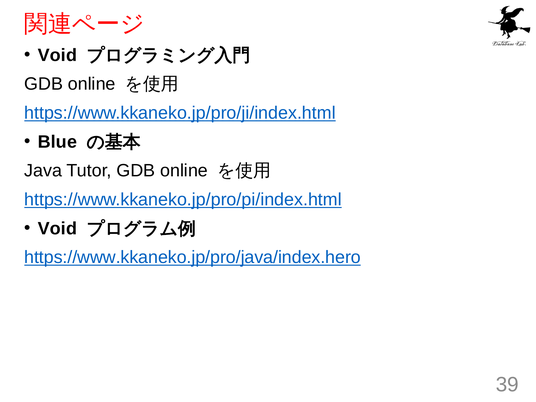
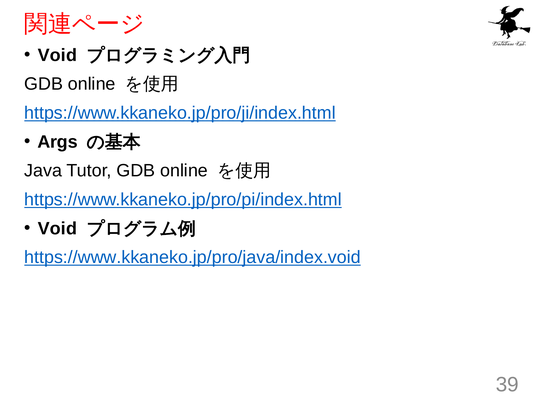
Blue: Blue -> Args (58, 142)
https://www.kkaneko.jp/pro/java/index.hero: https://www.kkaneko.jp/pro/java/index.hero -> https://www.kkaneko.jp/pro/java/index.void (192, 257)
